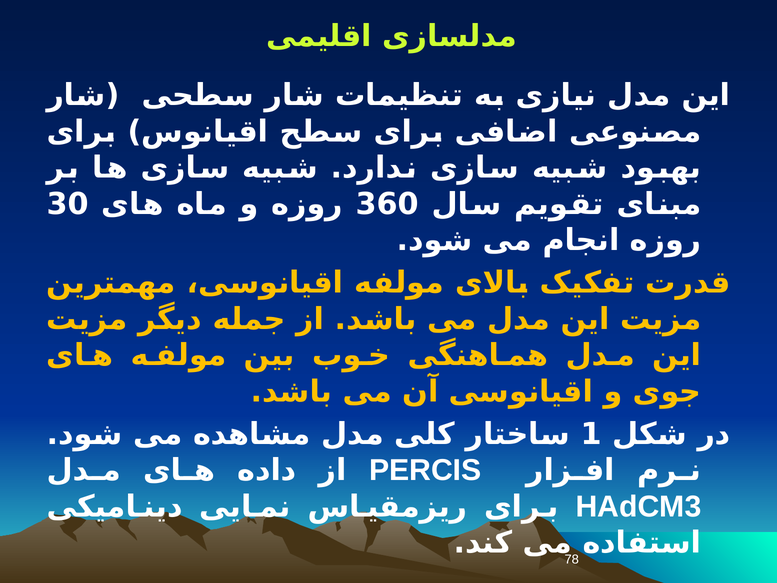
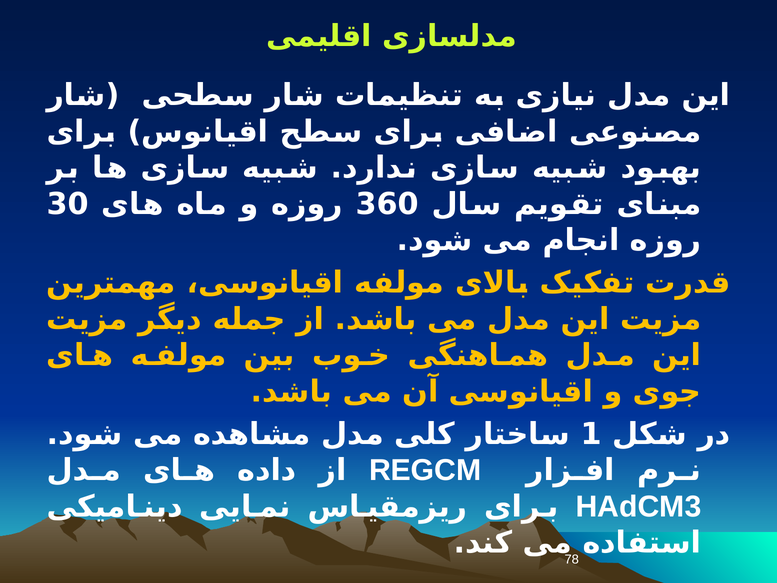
PERCIS: PERCIS -> REGCM (425, 470)
